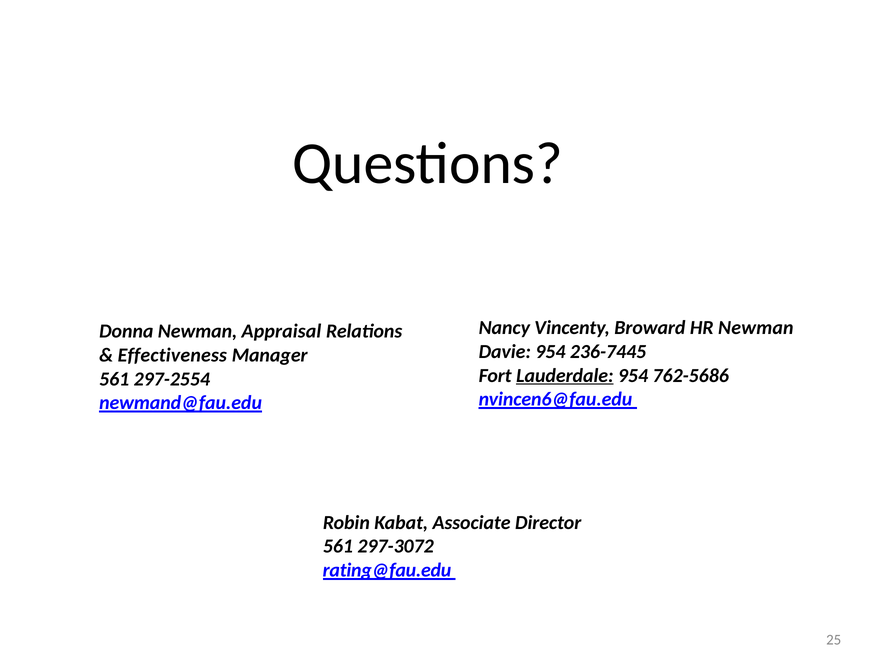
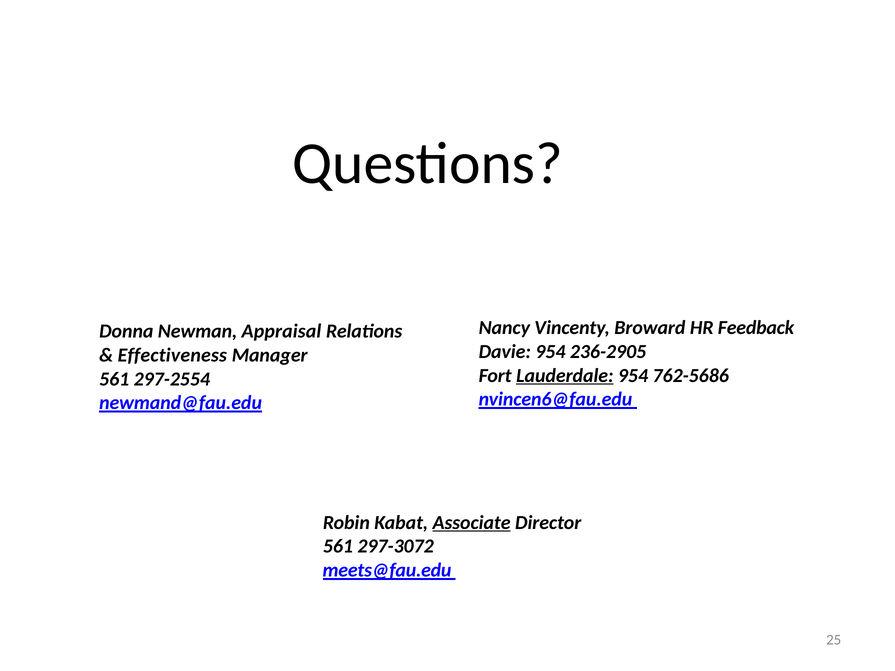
HR Newman: Newman -> Feedback (756, 328)
236-7445: 236-7445 -> 236-2905 (608, 352)
Associate underline: none -> present (472, 523)
rating@fau.edu: rating@fau.edu -> meets@fau.edu (387, 570)
